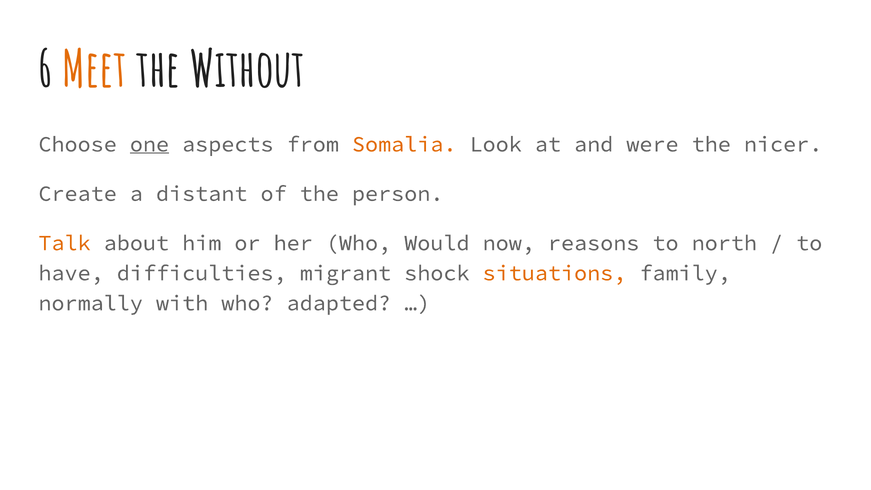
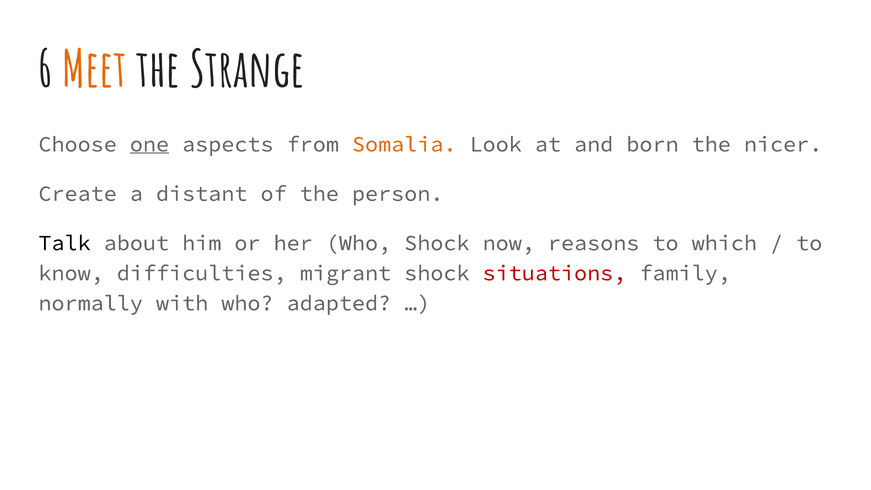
Without: Without -> Strange (247, 71)
were: were -> born (652, 144)
Talk colour: orange -> black (65, 243)
Who Would: Would -> Shock (437, 243)
north: north -> which (724, 243)
have: have -> know (71, 273)
situations colour: orange -> red (554, 273)
